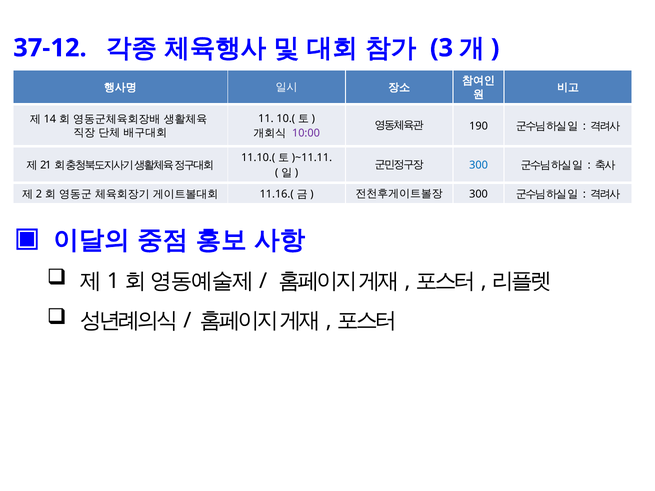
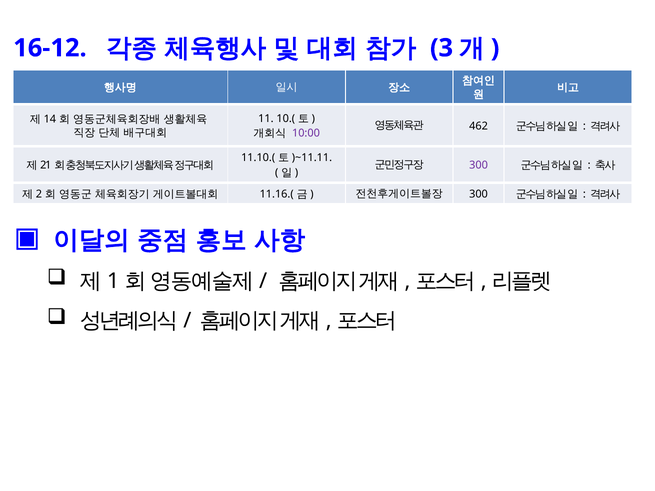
37-12: 37-12 -> 16-12 (50, 48)
190: 190 -> 462 (479, 126)
300 colour: blue -> purple (479, 165)
